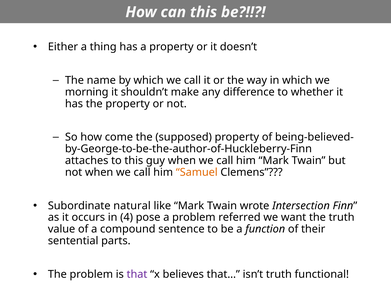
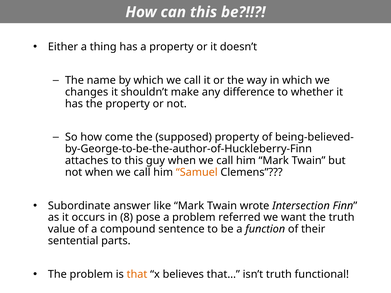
morning: morning -> changes (87, 92)
natural: natural -> answer (132, 206)
4: 4 -> 8 (127, 218)
that colour: purple -> orange (137, 275)
